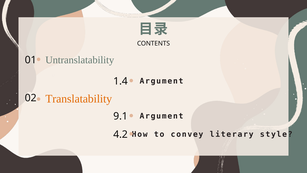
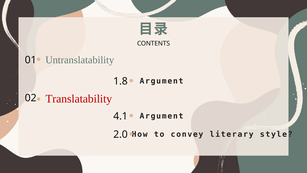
1.4: 1.4 -> 1.8 (121, 81)
Translatability colour: orange -> red (79, 99)
9.1: 9.1 -> 4.1 (121, 116)
4.2: 4.2 -> 2.0 (121, 134)
